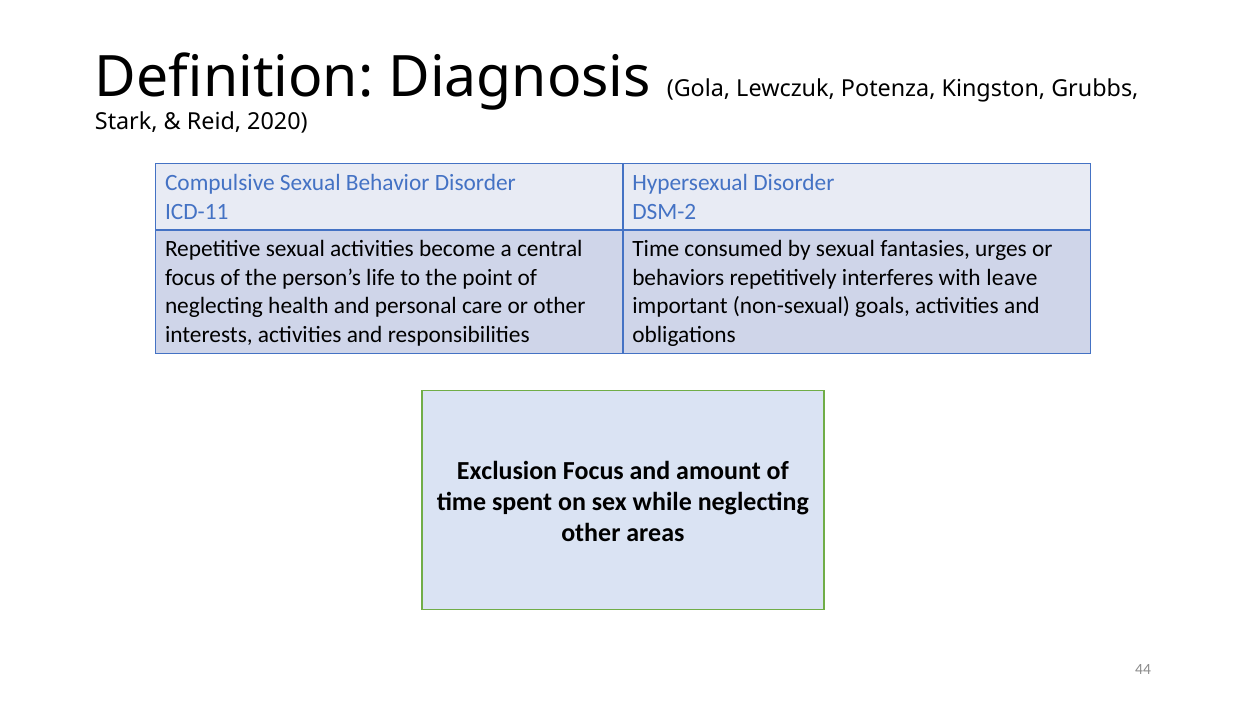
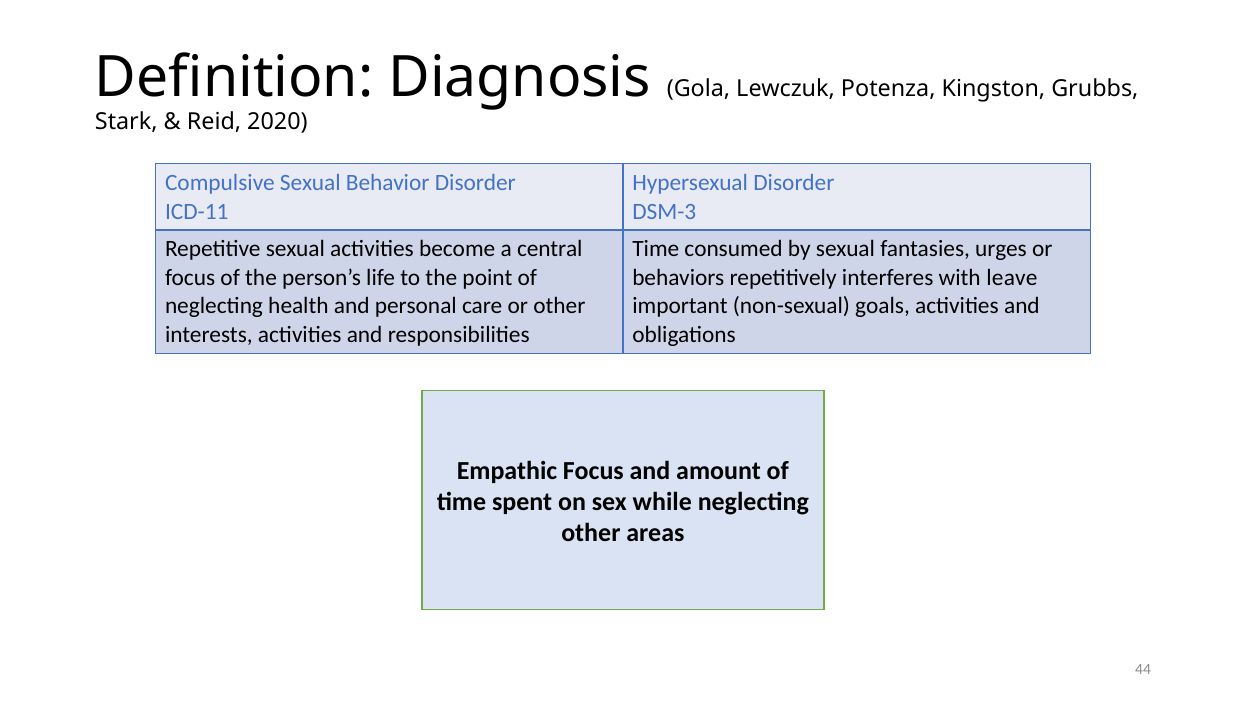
DSM-2: DSM-2 -> DSM-3 (664, 211)
Exclusion: Exclusion -> Empathic (507, 471)
